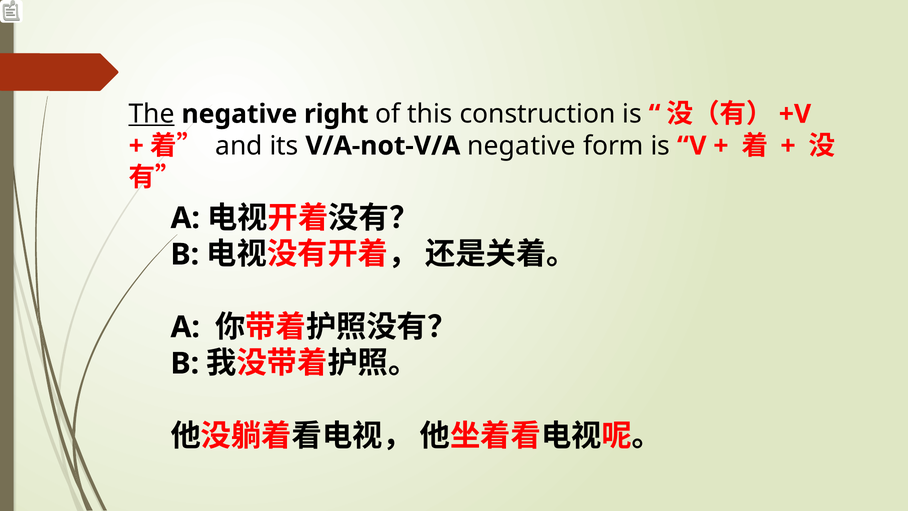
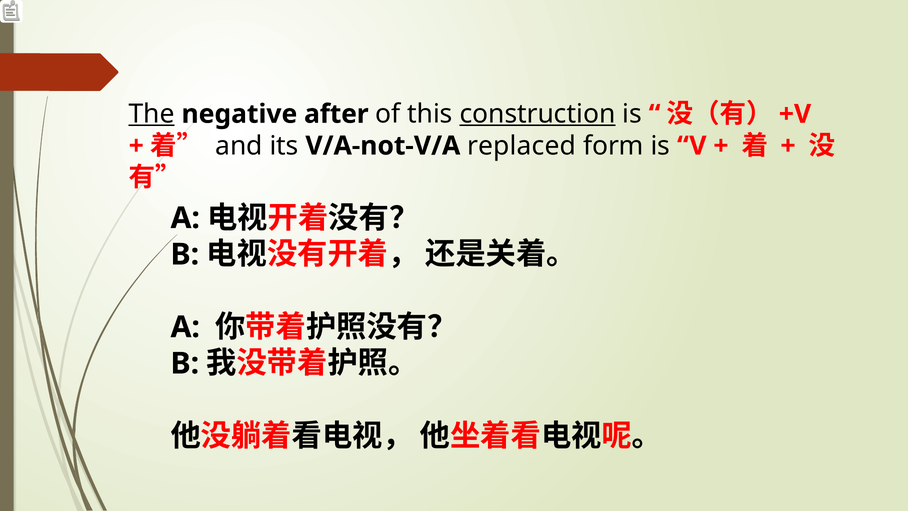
right: right -> after (336, 114)
construction underline: none -> present (537, 114)
V/A-not-V/A negative: negative -> replaced (522, 146)
